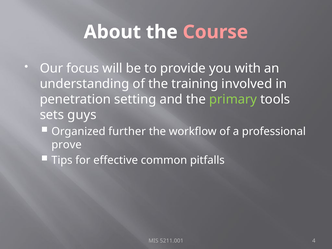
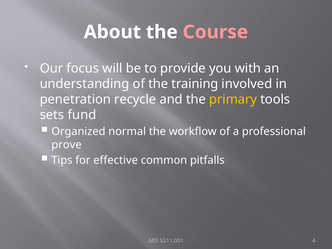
setting: setting -> recycle (135, 99)
primary colour: light green -> yellow (233, 99)
guys: guys -> fund (82, 115)
further: further -> normal (127, 131)
